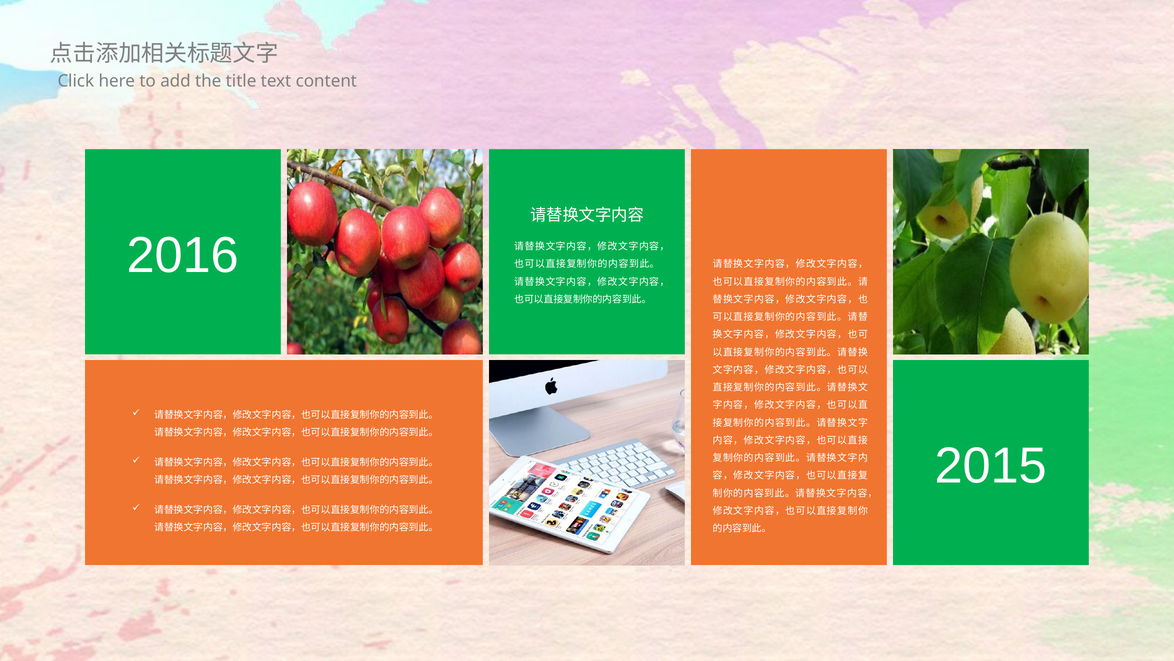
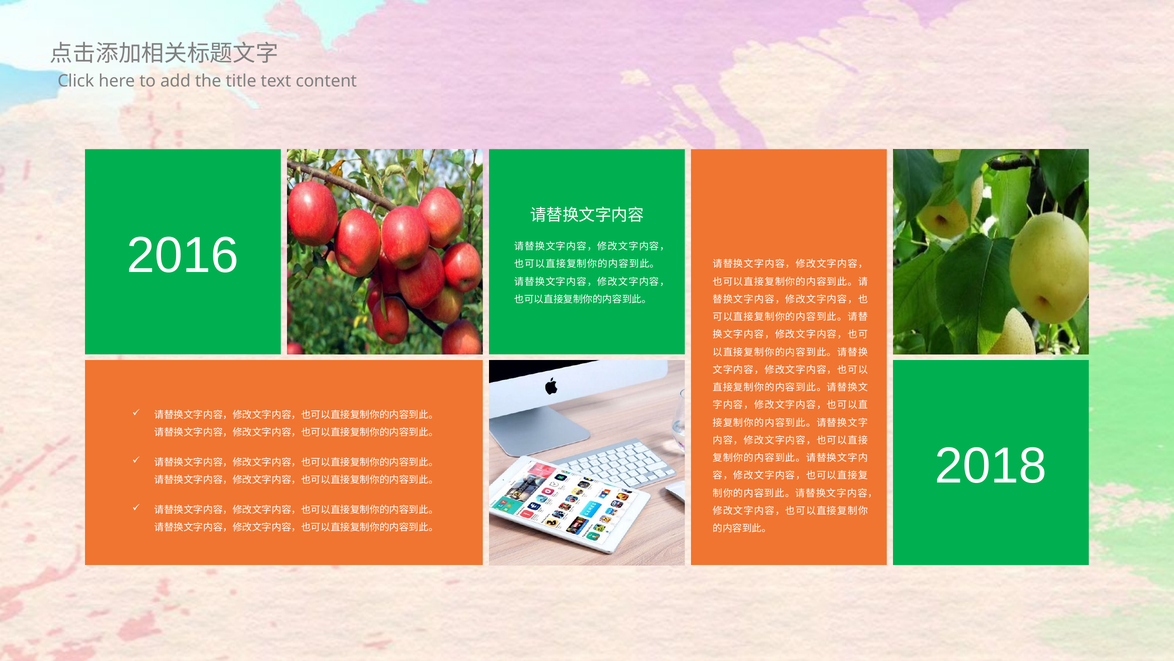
2015: 2015 -> 2018 (991, 466)
